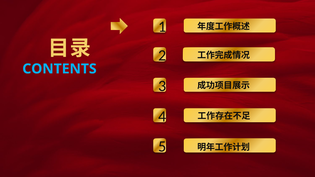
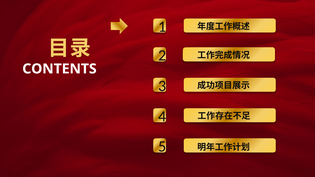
CONTENTS colour: light blue -> white (59, 69)
